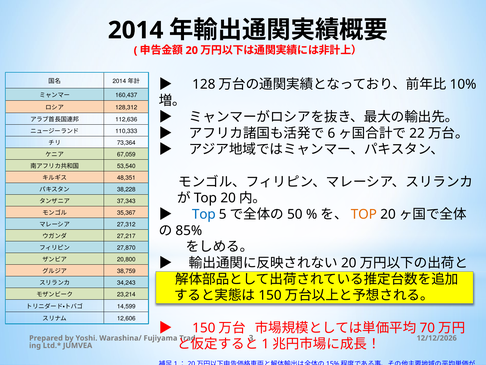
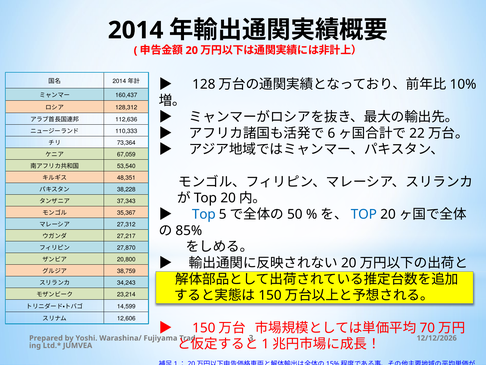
TOP colour: orange -> blue (364, 214)
